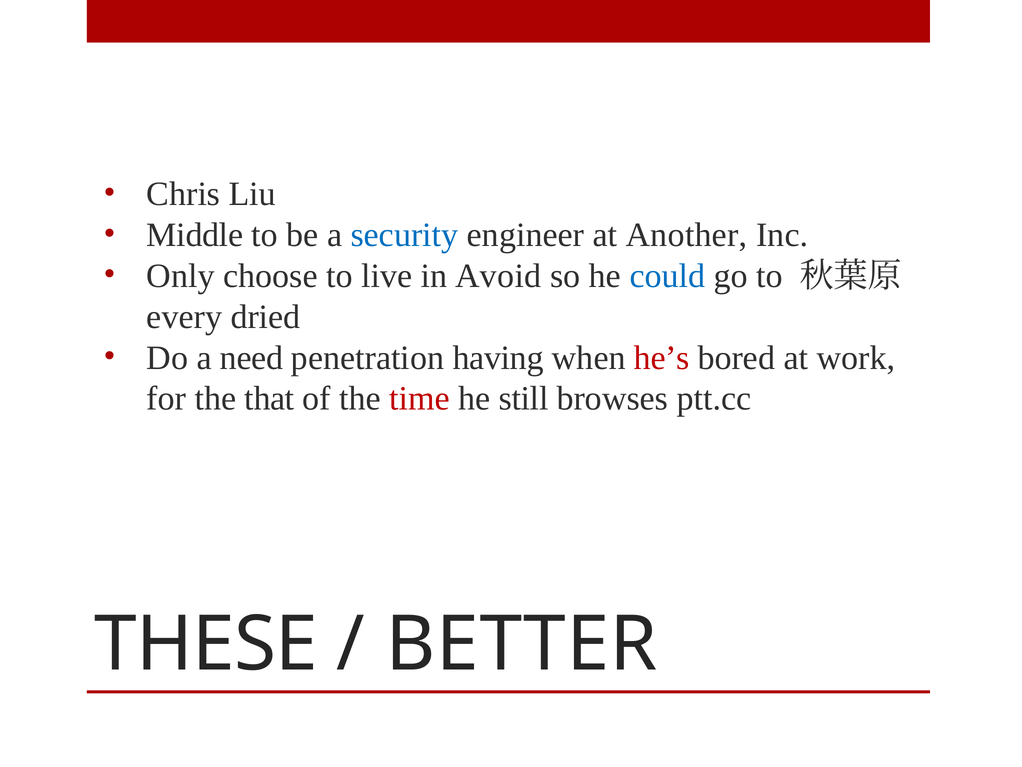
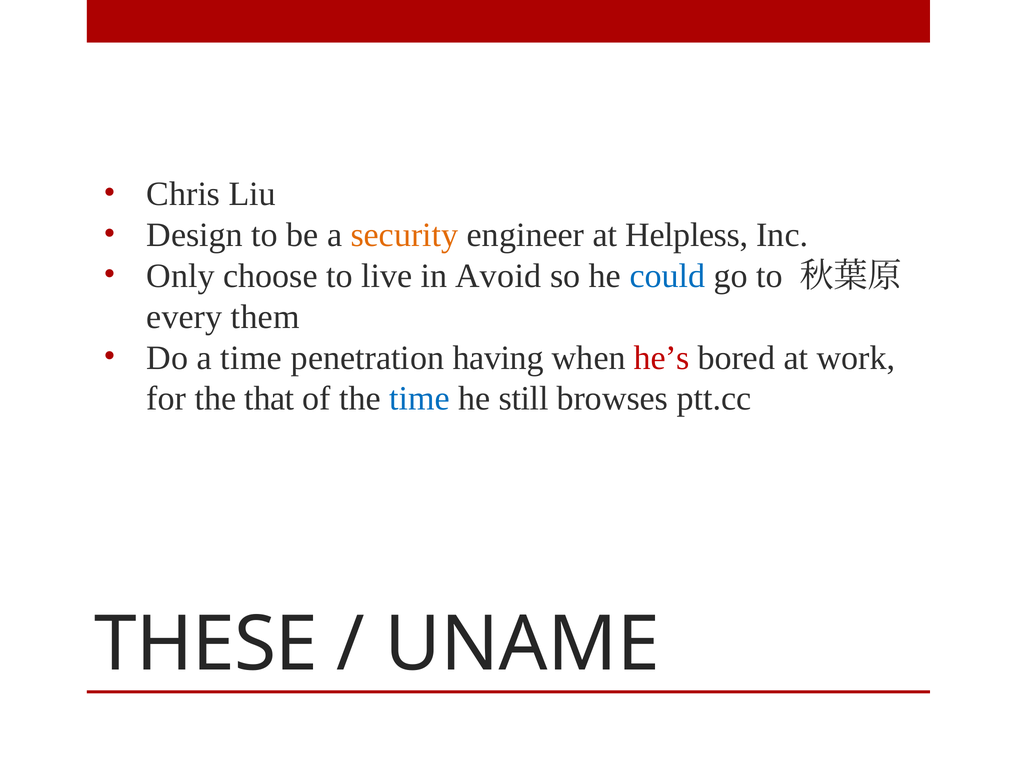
Middle: Middle -> Design (195, 235)
security colour: blue -> orange (404, 235)
Another: Another -> Helpless (687, 235)
dried: dried -> them (265, 317)
a need: need -> time (251, 358)
time colour: red -> blue (420, 398)
BETTER: BETTER -> UNAME (522, 644)
